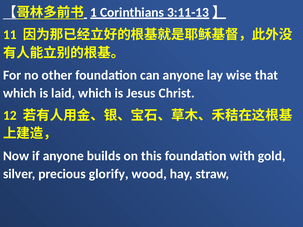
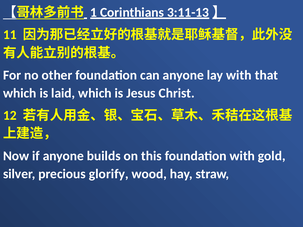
lay wise: wise -> with (239, 75)
